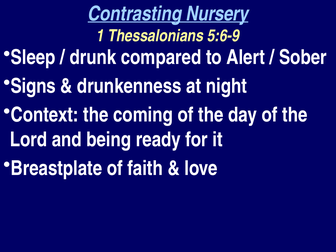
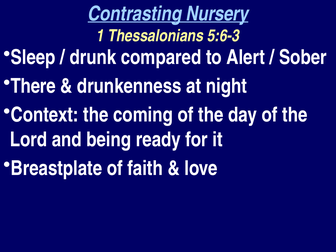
5:6-9: 5:6-9 -> 5:6-3 (223, 36)
Signs: Signs -> There (33, 86)
